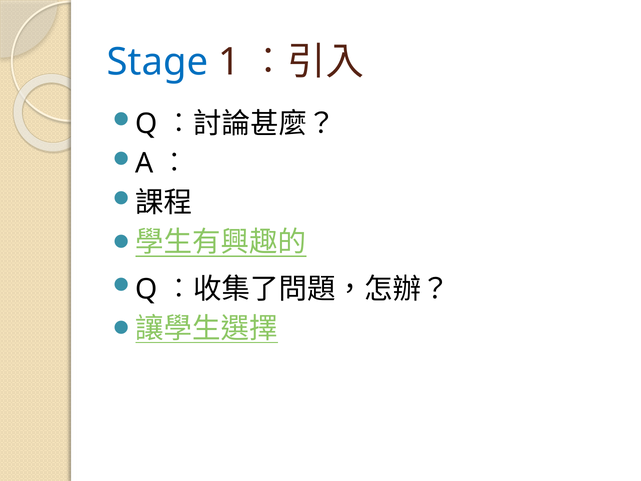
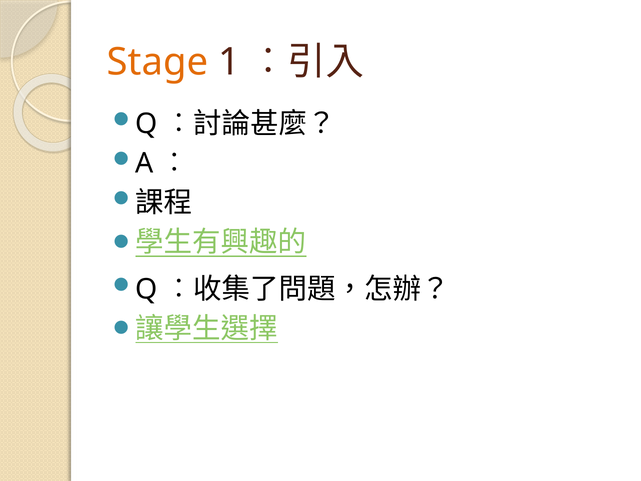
Stage colour: blue -> orange (158, 62)
